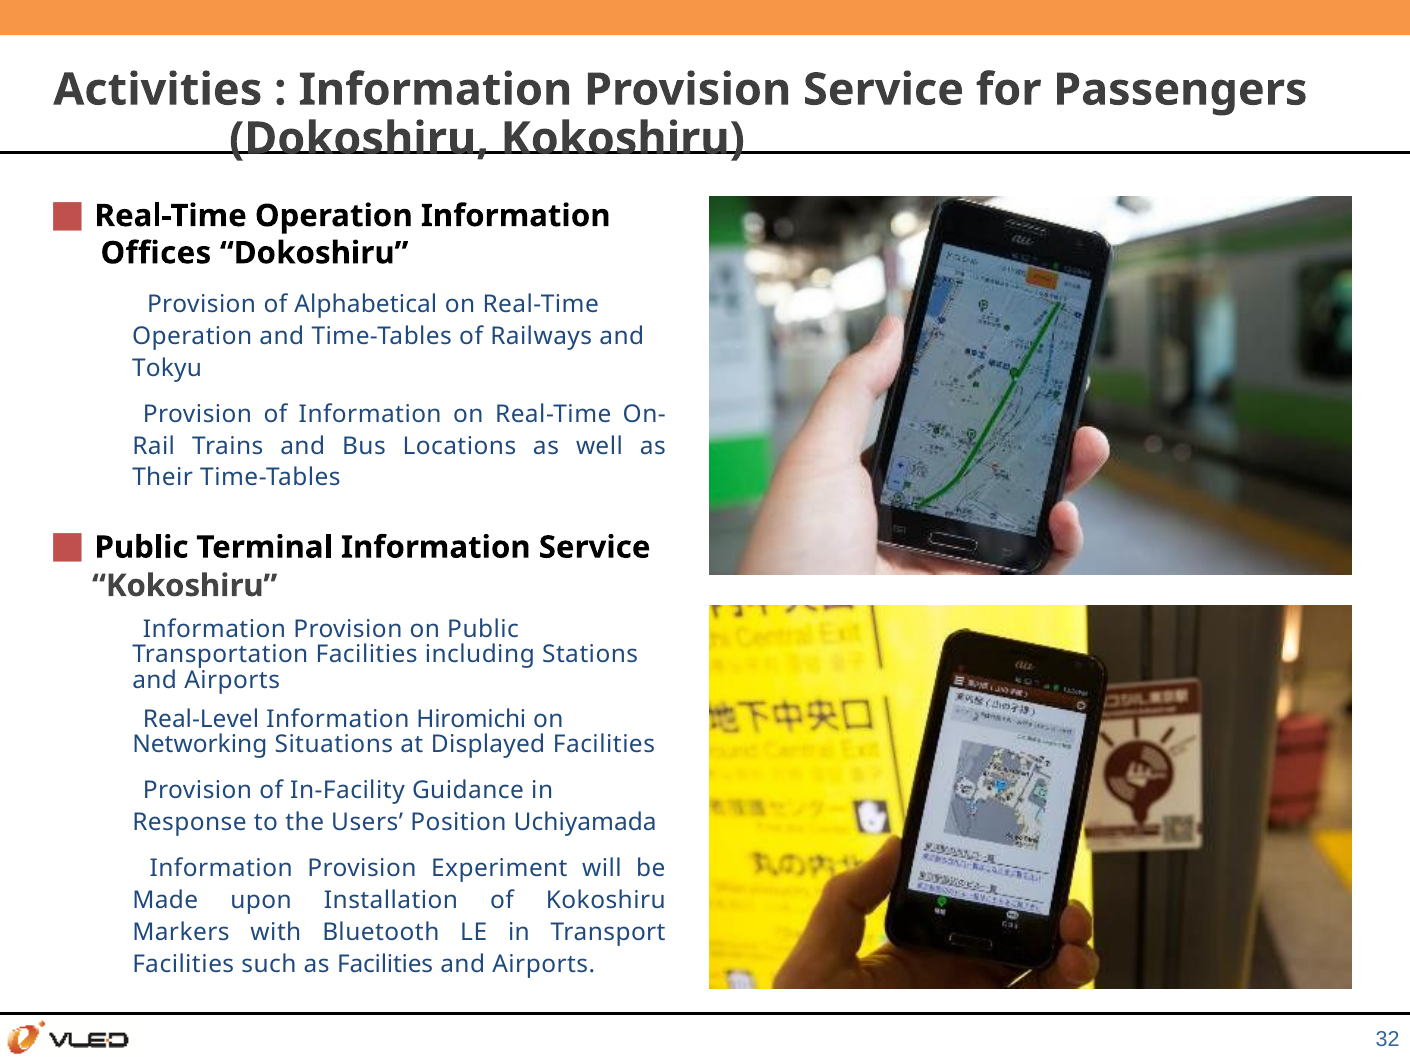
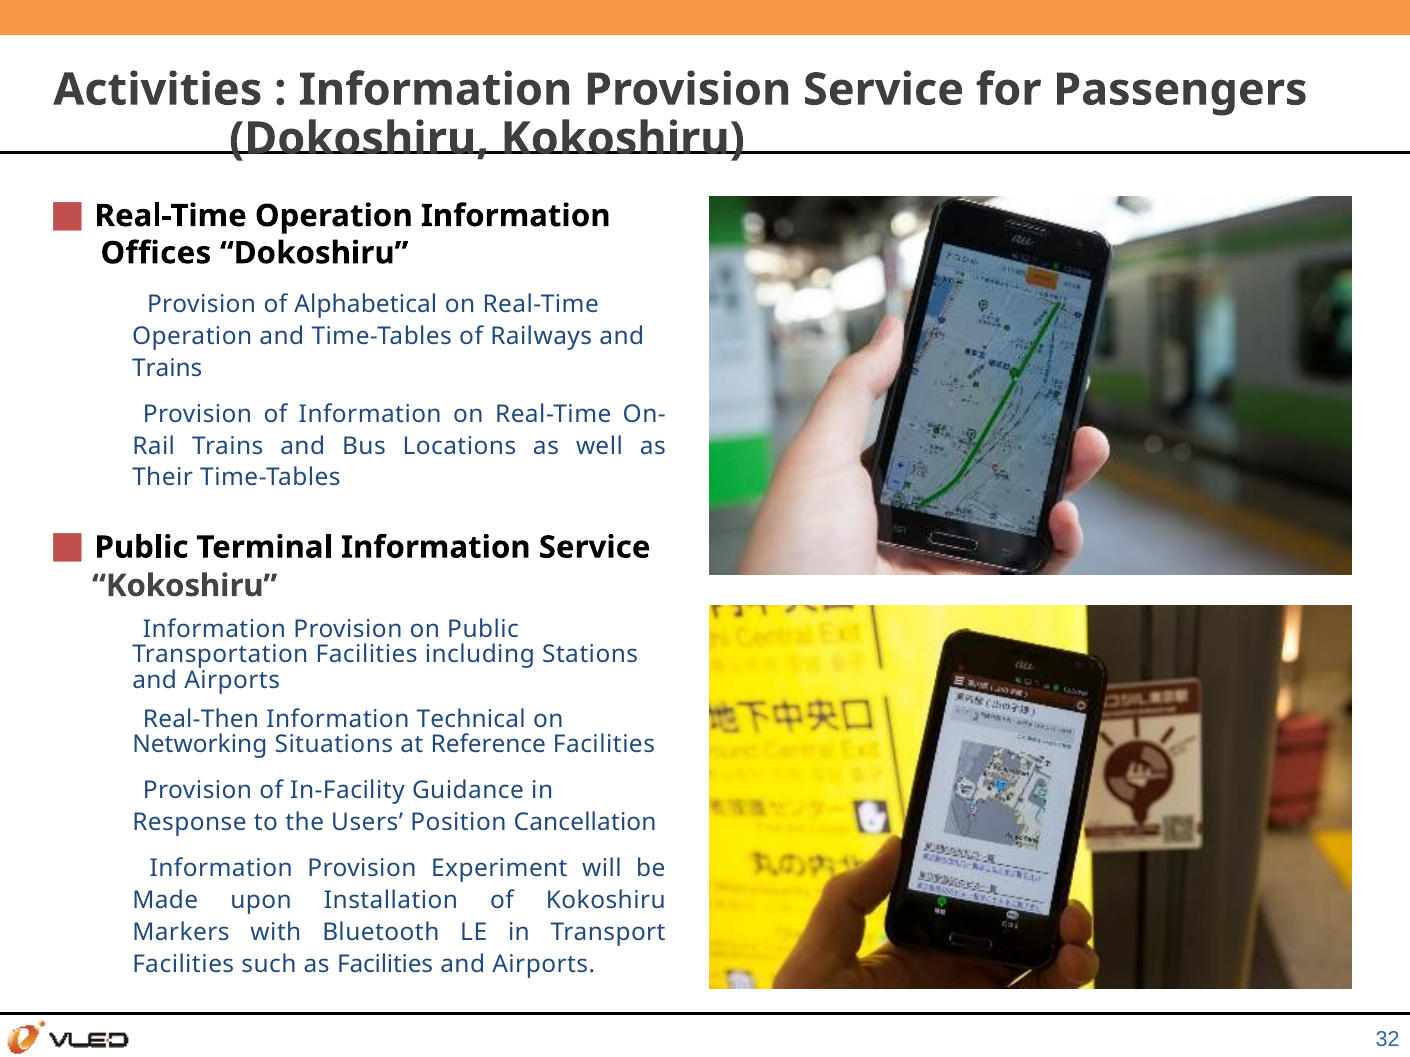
Tokyu: Tokyu -> Trains (167, 368)
Real-Level: Real-Level -> Real-Then (201, 720)
Hiromichi: Hiromichi -> Technical (471, 720)
Displayed: Displayed -> Reference (488, 745)
Uchiyamada: Uchiyamada -> Cancellation (585, 823)
